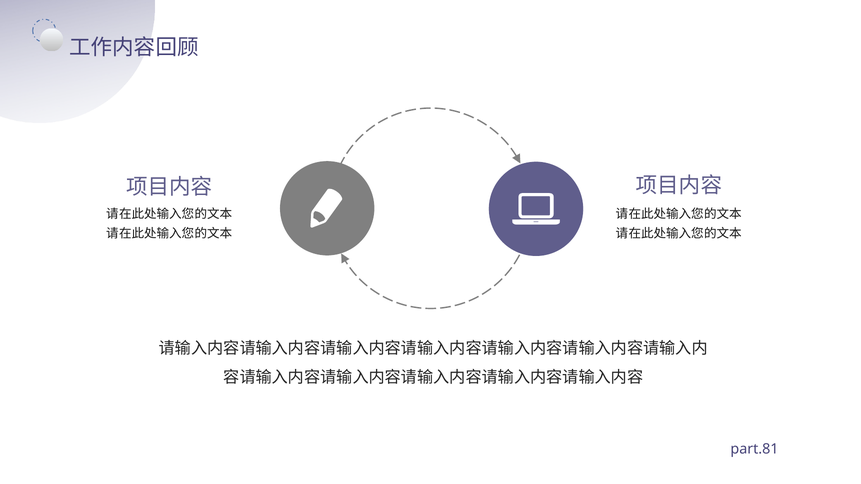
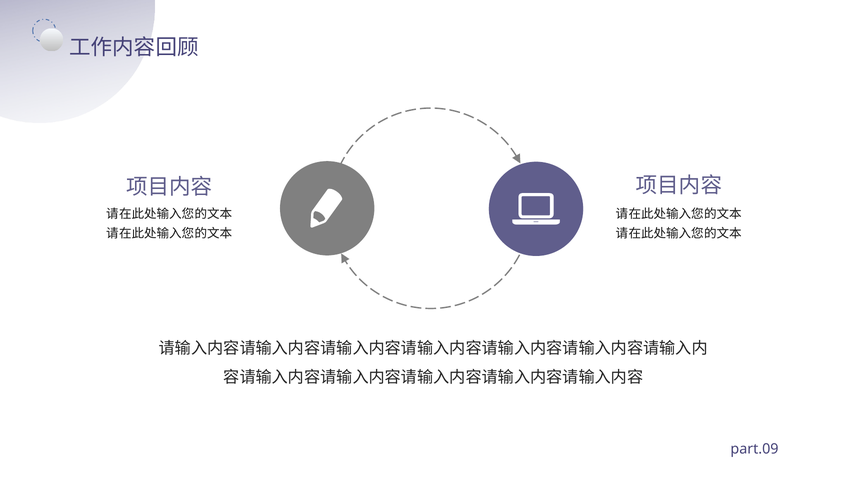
part.81: part.81 -> part.09 (755, 450)
